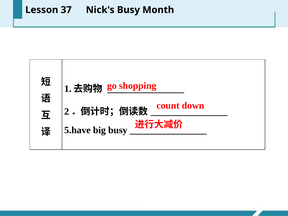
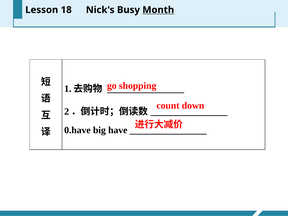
37: 37 -> 18 (66, 10)
Month underline: none -> present (158, 10)
5.have: 5.have -> 0.have (77, 130)
big busy: busy -> have (118, 130)
